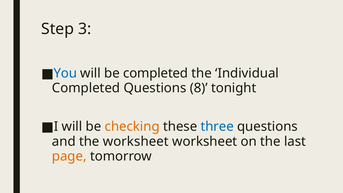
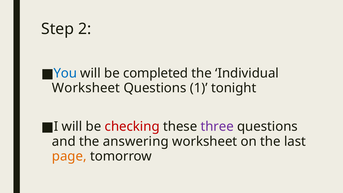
3: 3 -> 2 (85, 29)
Completed: Completed -> Worksheet (86, 88)
8: 8 -> 1 (199, 88)
checking colour: orange -> red (132, 126)
three colour: blue -> purple (217, 126)
the worksheet: worksheet -> answering (136, 141)
